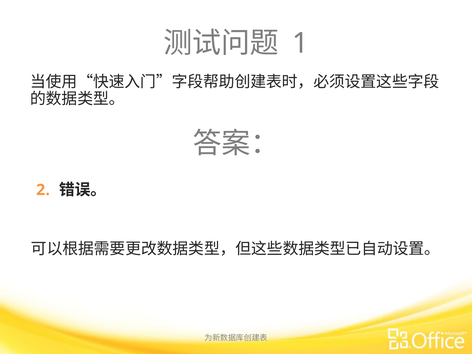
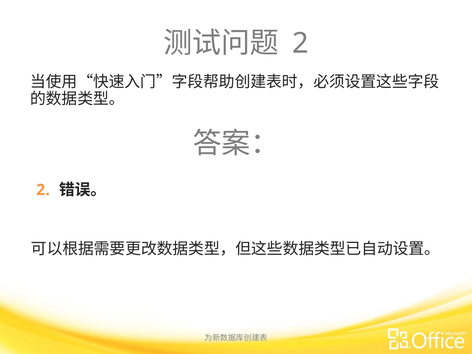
1: 1 -> 2 (300, 43)
